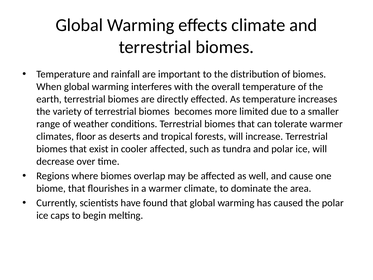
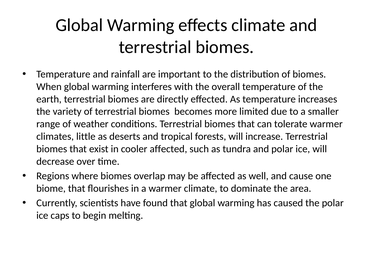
floor: floor -> little (86, 136)
